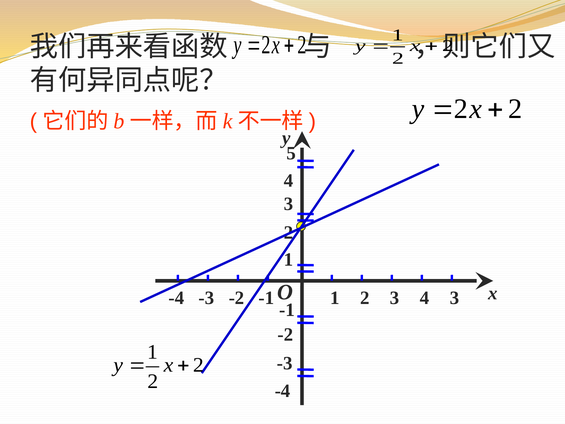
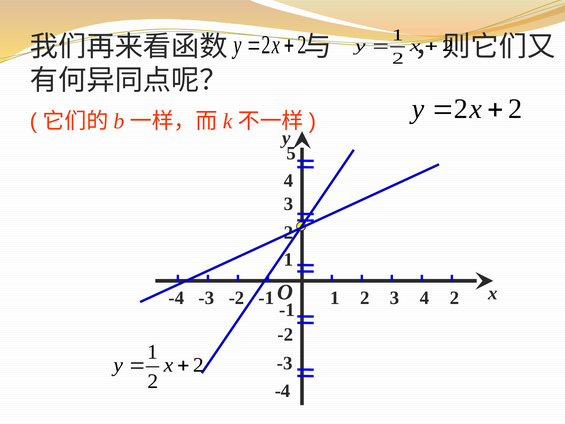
3: 3 -> 2 (455, 298)
